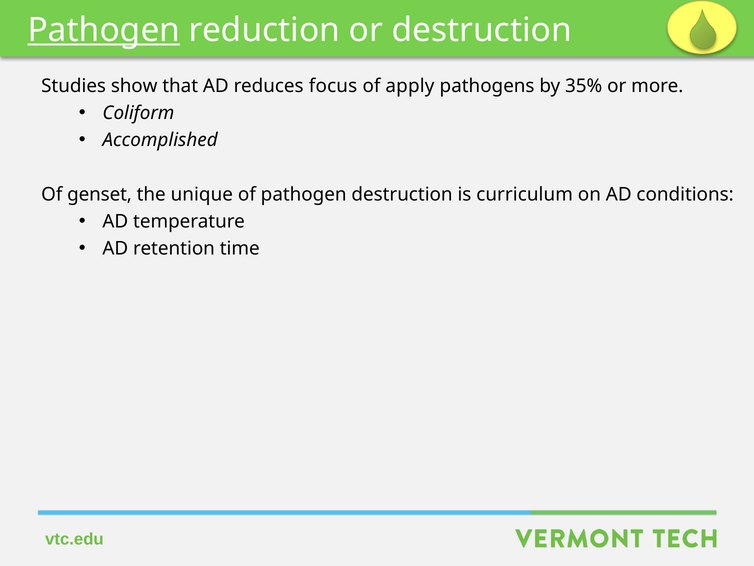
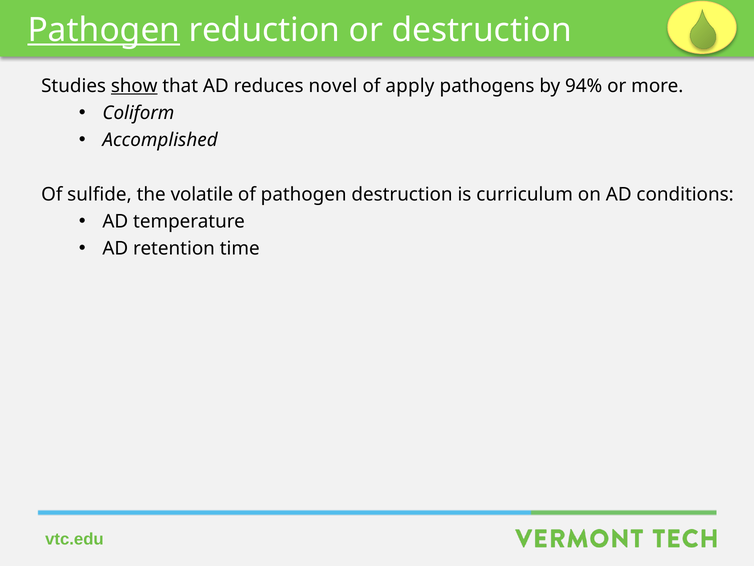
show underline: none -> present (134, 86)
focus: focus -> novel (333, 86)
35%: 35% -> 94% (584, 86)
genset: genset -> sulfide (99, 194)
unique: unique -> volatile (202, 194)
